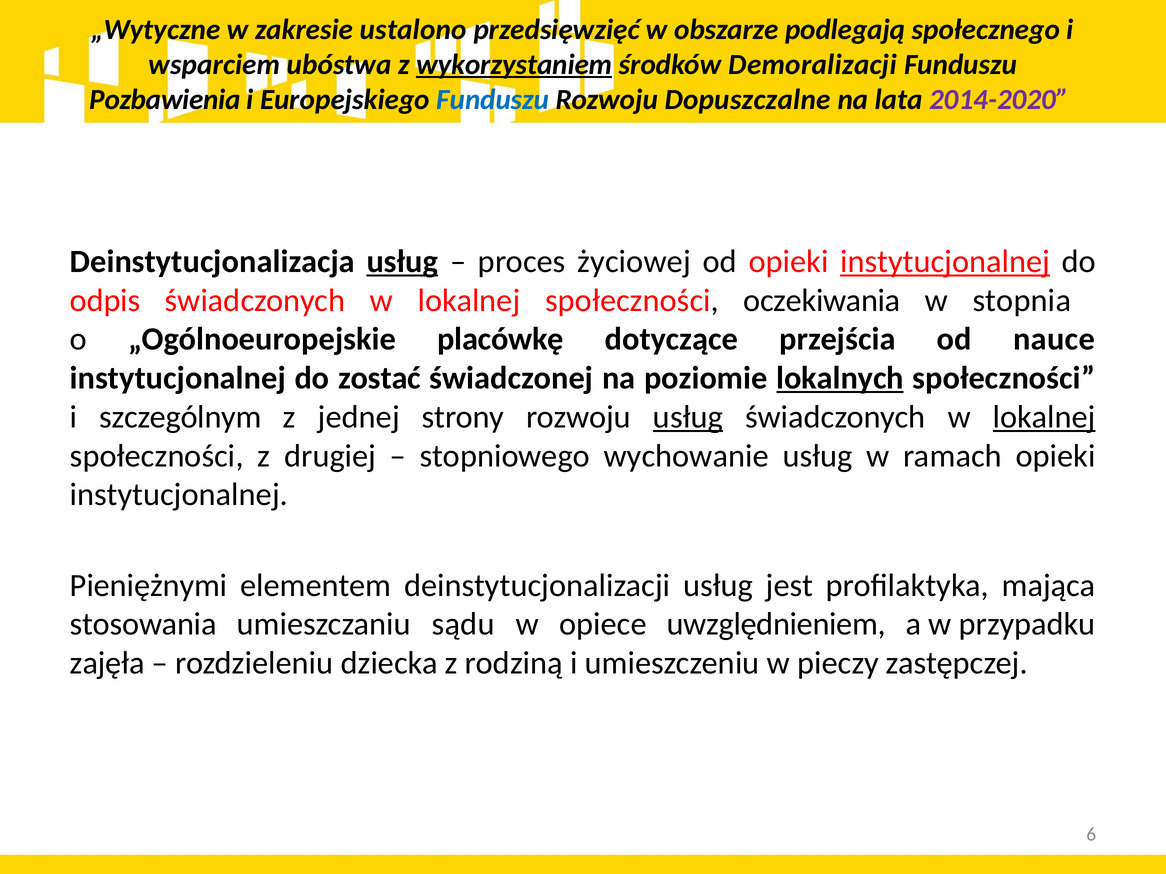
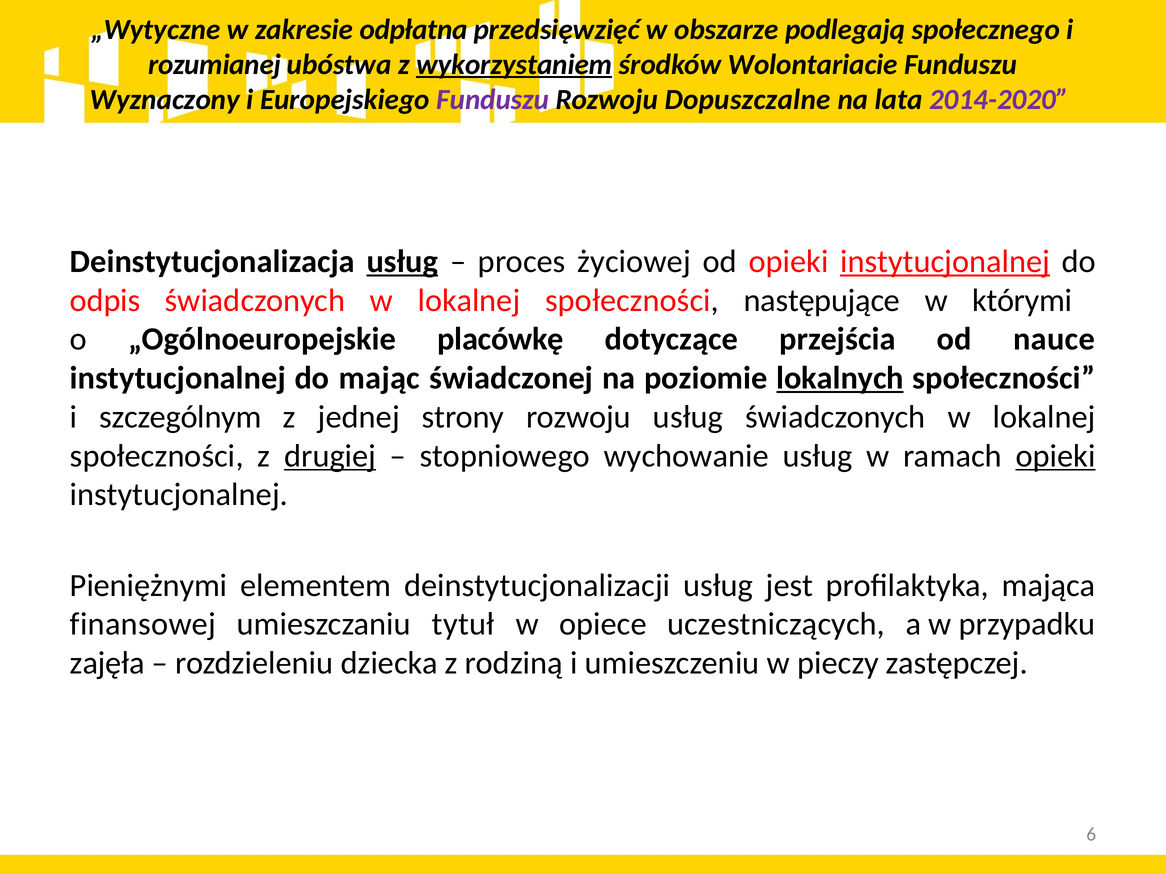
ustalono: ustalono -> odpłatna (414, 30)
wsparciem: wsparciem -> rozumianej (215, 65)
Demoralizacji: Demoralizacji -> Wolontariacie (813, 65)
Pozbawienia: Pozbawienia -> Wyznaczony (165, 99)
Funduszu colour: blue -> purple (493, 99)
oczekiwania: oczekiwania -> następujące (822, 301)
stopnia: stopnia -> którymi (1022, 301)
zostać: zostać -> mając (379, 378)
usług underline: present -> none (688, 417)
lokalnej underline: present -> none (1044, 417)
drugiej underline: none -> present (330, 456)
opieki underline: none -> present (1056, 456)
stosowania: stosowania -> finansowej (143, 625)
sądu: sądu -> tytuł (463, 625)
uwzględnieniem: uwzględnieniem -> uczestniczących (776, 625)
